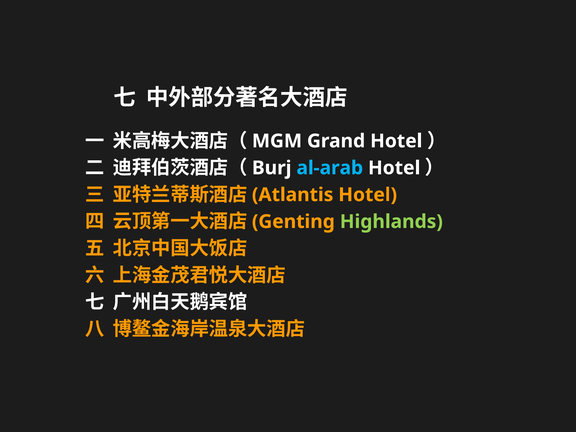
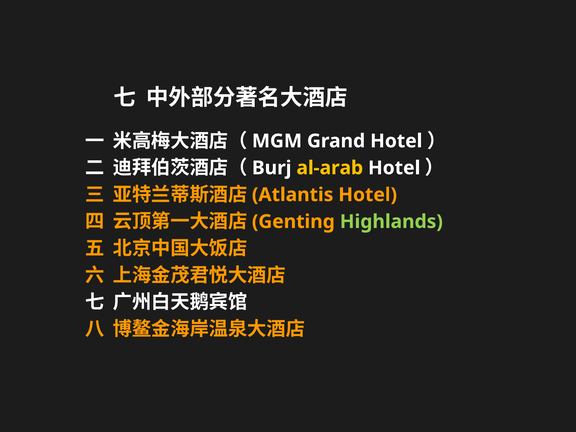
al-arab colour: light blue -> yellow (330, 168)
